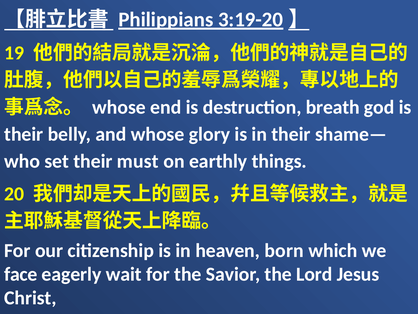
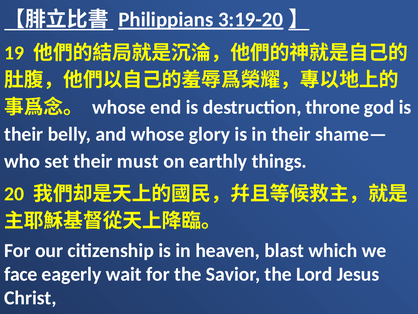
breath: breath -> throne (333, 107)
born: born -> blast (284, 250)
